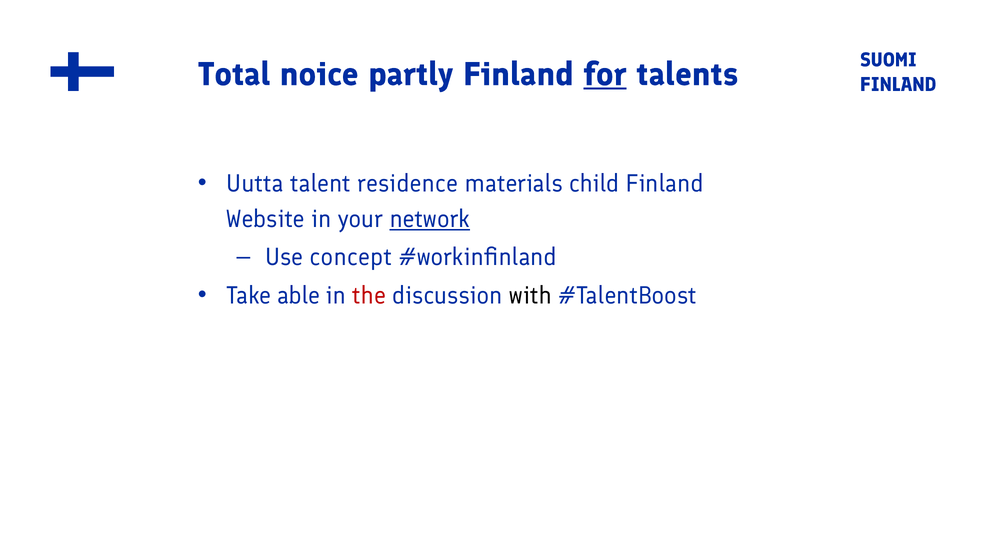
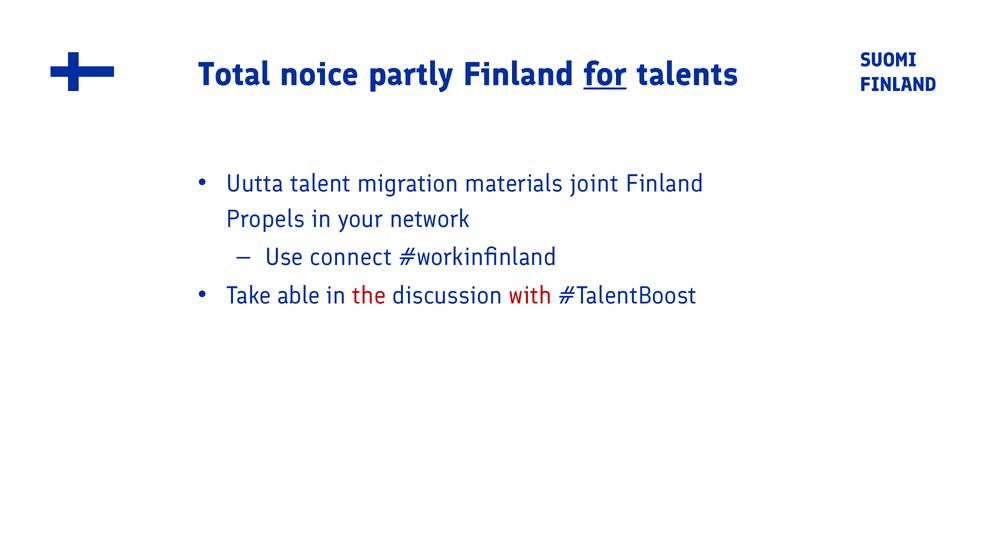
residence: residence -> migration (408, 183)
child: child -> joint (594, 183)
Website: Website -> Propels (266, 219)
network underline: present -> none (430, 219)
concept: concept -> connect (351, 257)
with colour: black -> red (530, 295)
